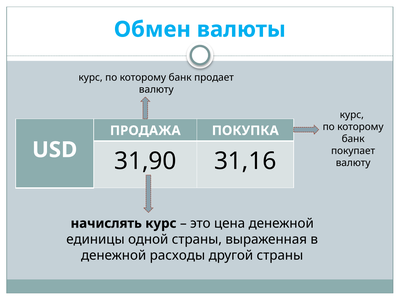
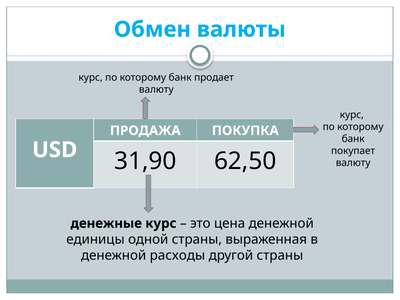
31,16: 31,16 -> 62,50 (245, 161)
начислять: начислять -> денежные (106, 223)
